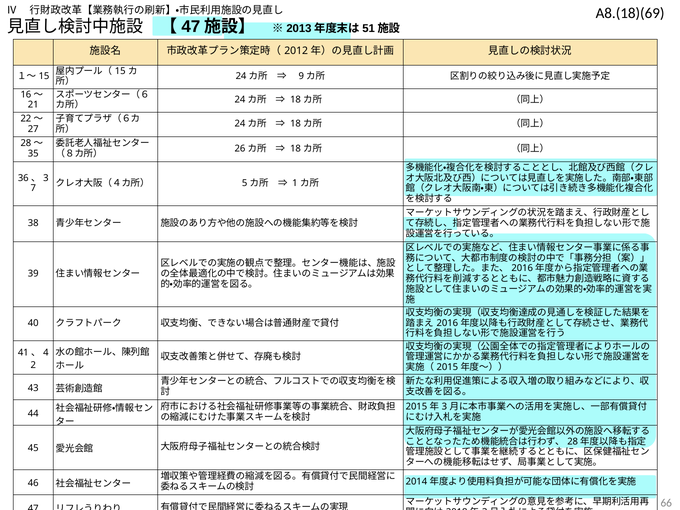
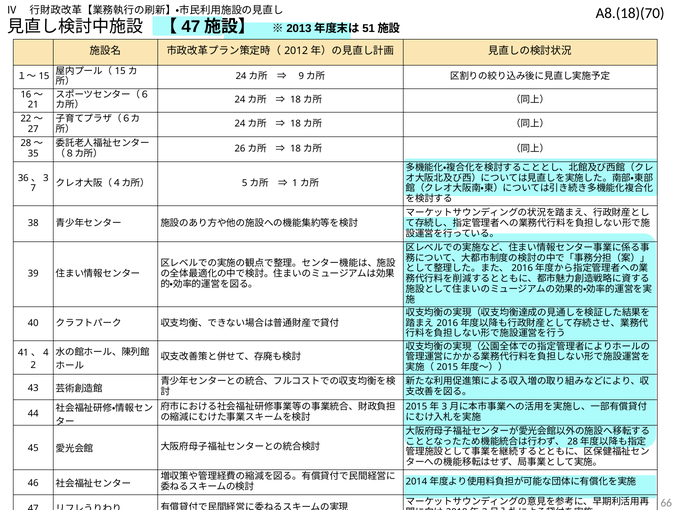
A8.(18)(69: A8.(18)(69 -> A8.(18)(70 (630, 13)
